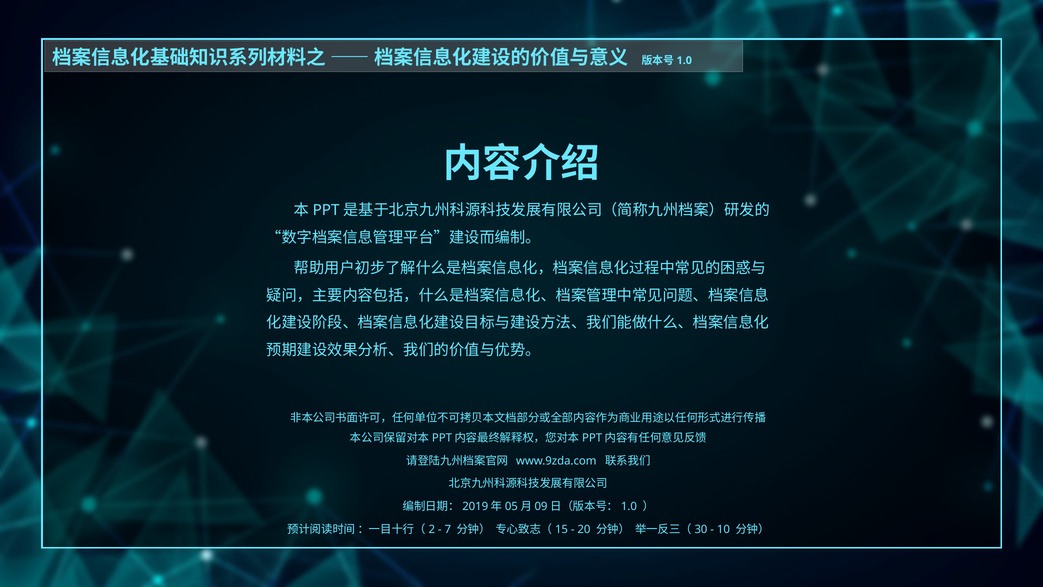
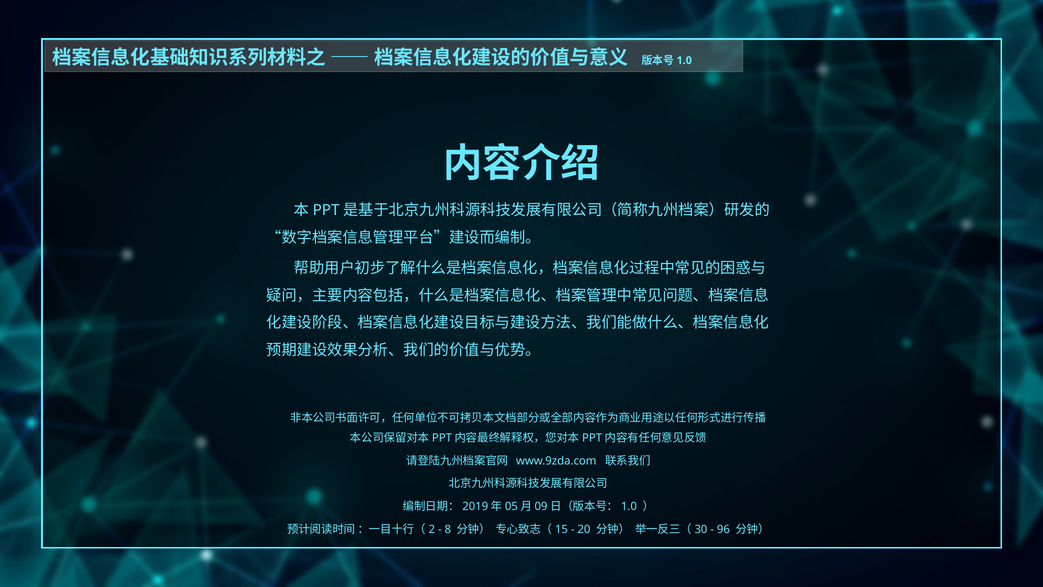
7: 7 -> 8 (448, 529)
10: 10 -> 96 (723, 529)
